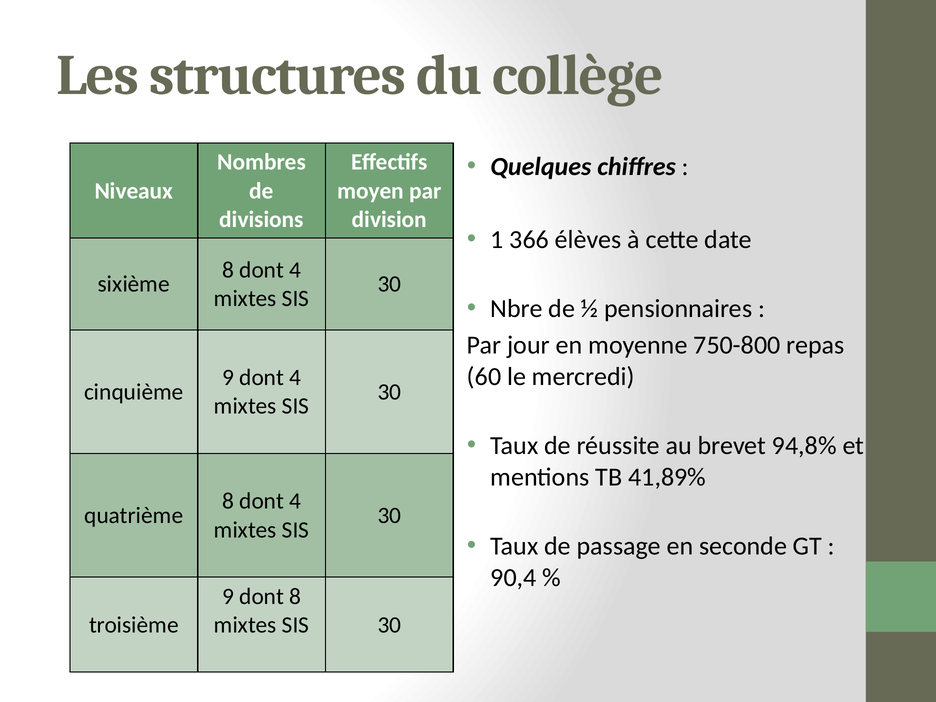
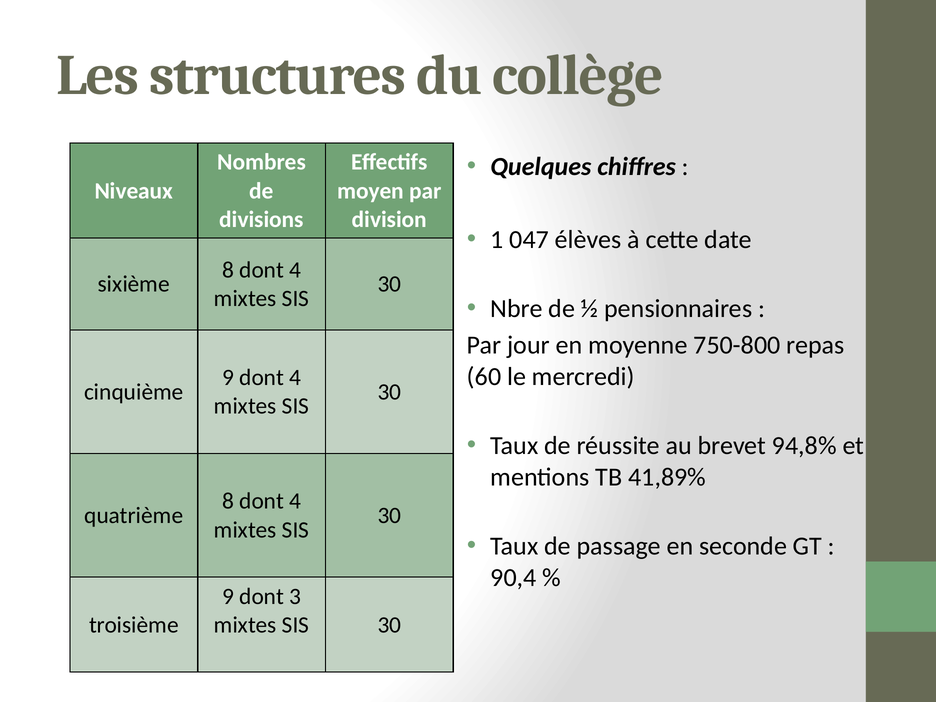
366: 366 -> 047 (529, 240)
dont 8: 8 -> 3 (295, 596)
